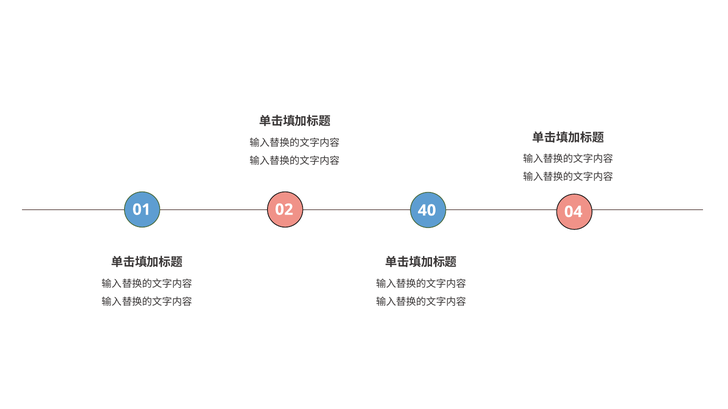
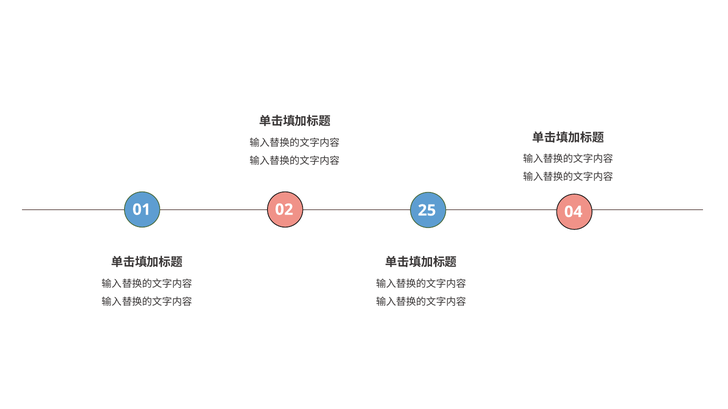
40: 40 -> 25 (427, 211)
